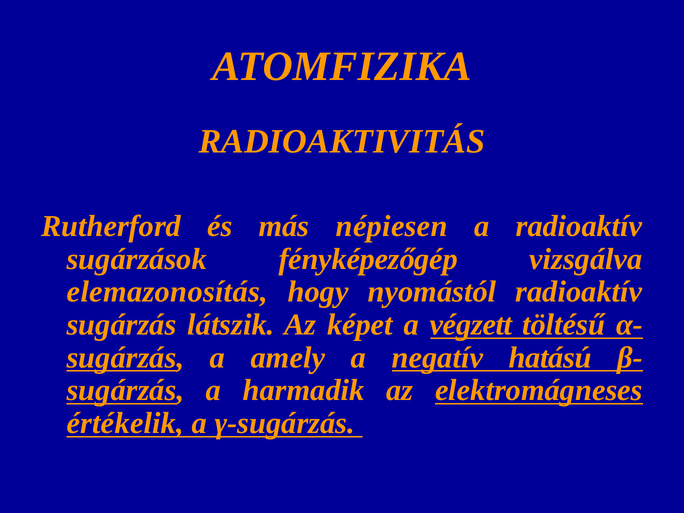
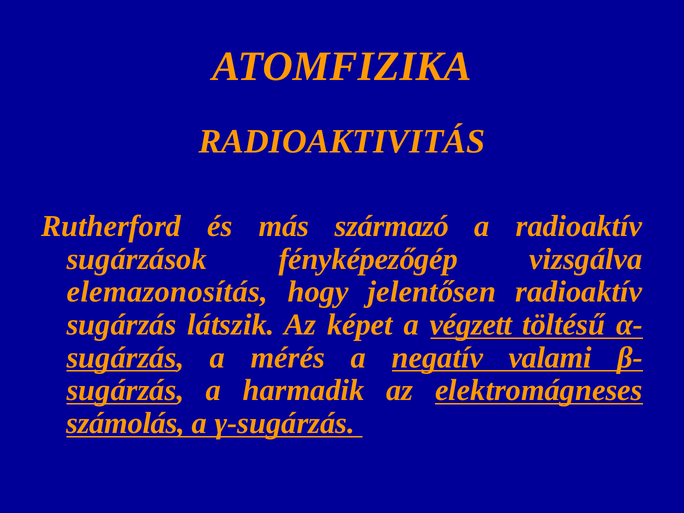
népiesen: népiesen -> származó (392, 226)
nyomástól: nyomástól -> jelentősen (432, 292)
amely: amely -> mérés (288, 358)
hatású: hatású -> valami (550, 358)
értékelik: értékelik -> számolás (126, 423)
